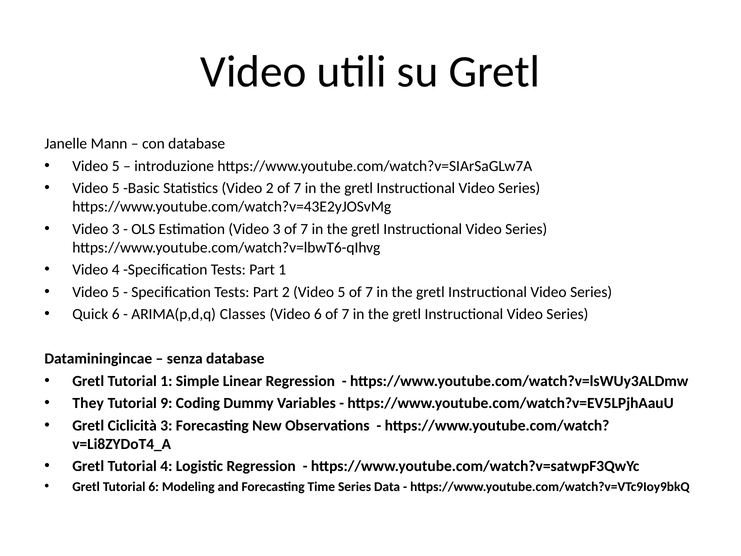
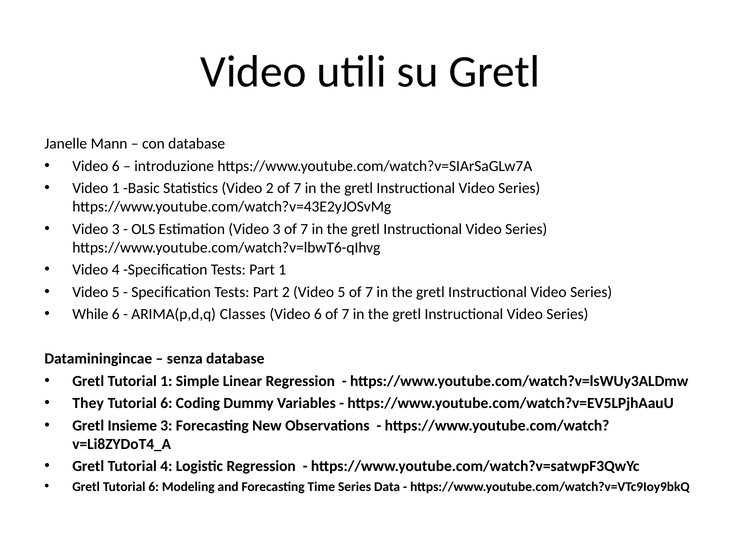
5: 5 -> 6 (116, 166)
5: 5 -> 1 (116, 188)
Quick: Quick -> While (90, 314)
9: 9 -> 6 (166, 403)
Ciclicità: Ciclicità -> Insieme (132, 425)
